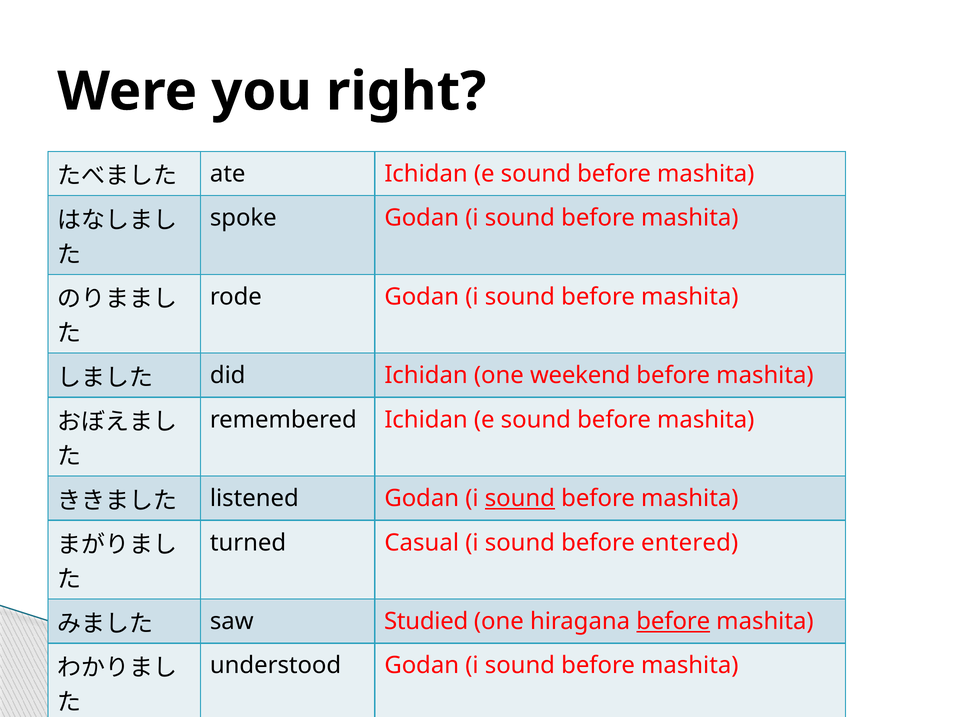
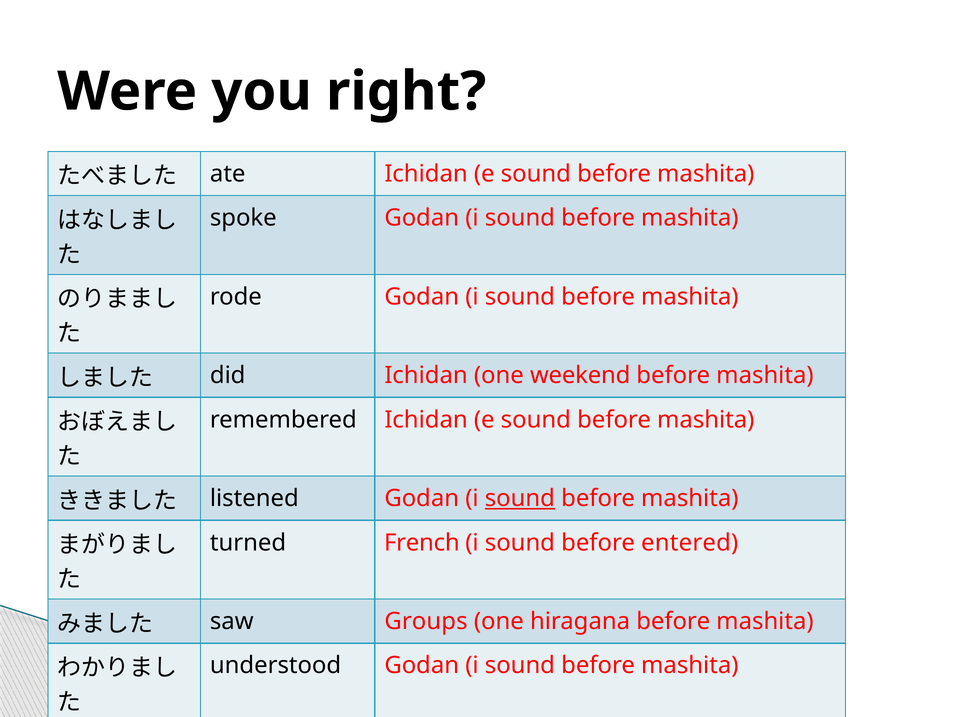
Casual: Casual -> French (422, 543)
Studied: Studied -> Groups (426, 622)
before underline: present -> none (673, 622)
